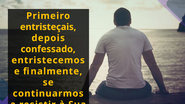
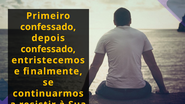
entristeçais: entristeçais -> confessado (48, 27)
